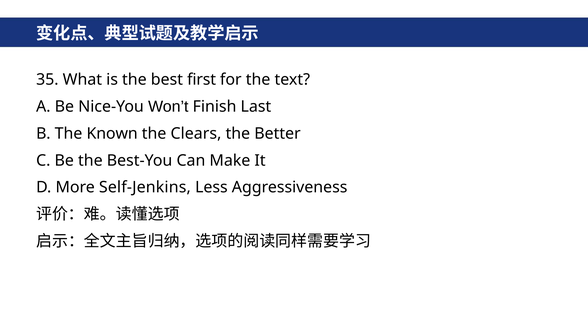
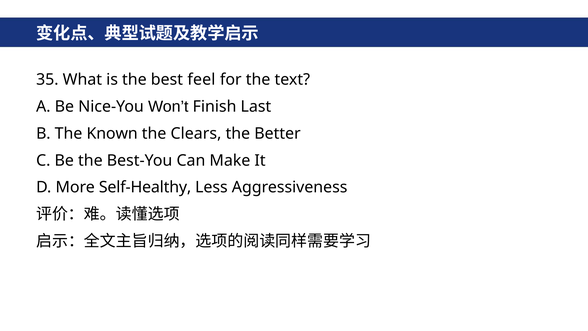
first: first -> feel (201, 80)
Self-Jenkins: Self-Jenkins -> Self-Healthy (145, 187)
